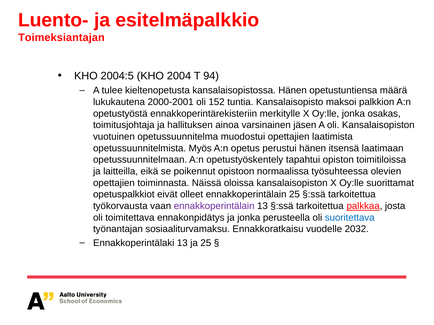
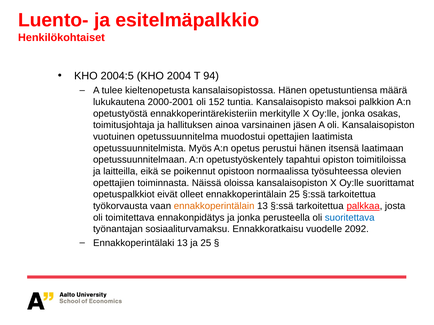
Toimeksiantajan: Toimeksiantajan -> Henkilökohtaiset (61, 38)
ennakkoperintälain colour: purple -> orange (214, 206)
2032: 2032 -> 2092 (357, 229)
